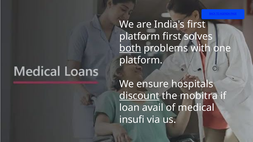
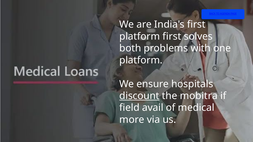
both underline: present -> none (130, 48)
loan: loan -> field (129, 108)
insufi: insufi -> more (132, 120)
